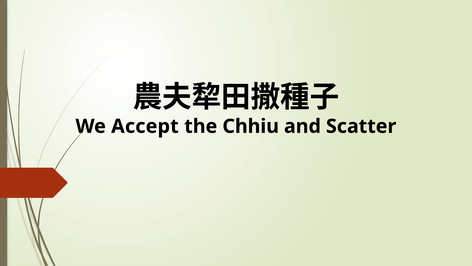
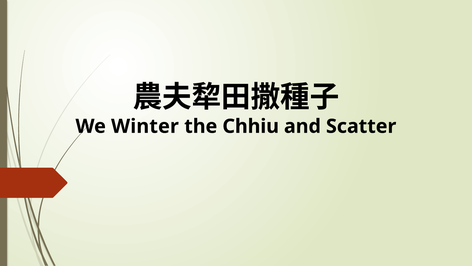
Accept: Accept -> Winter (145, 126)
